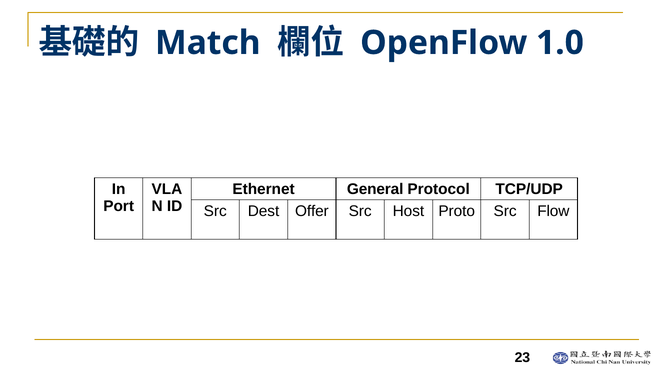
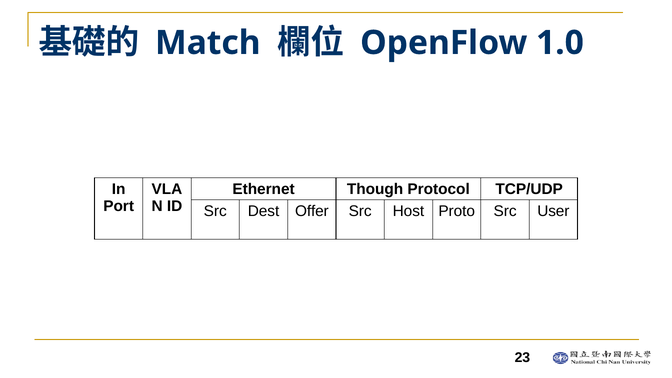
General: General -> Though (375, 189)
Flow: Flow -> User (553, 211)
